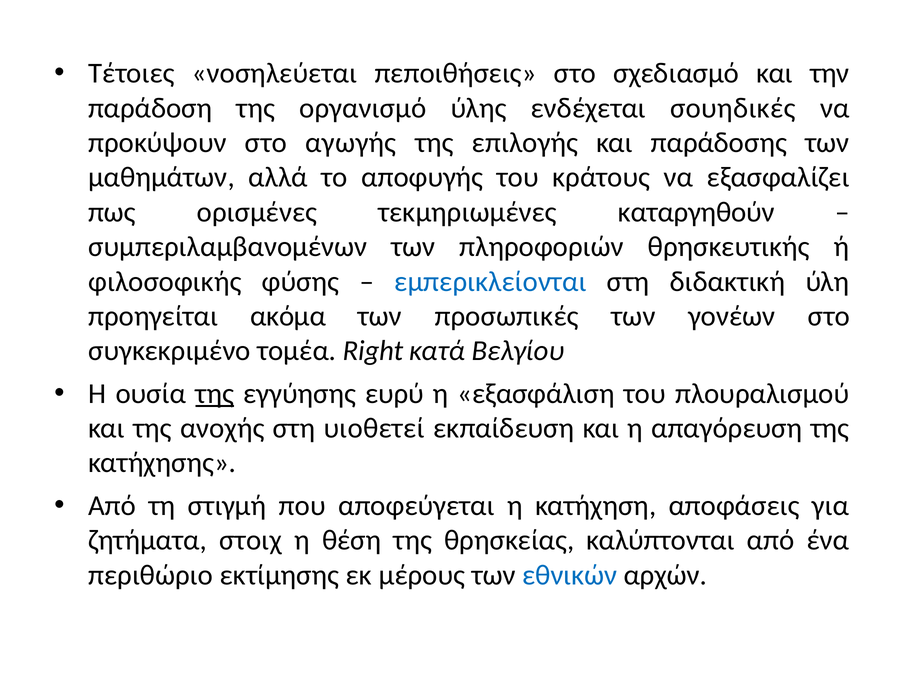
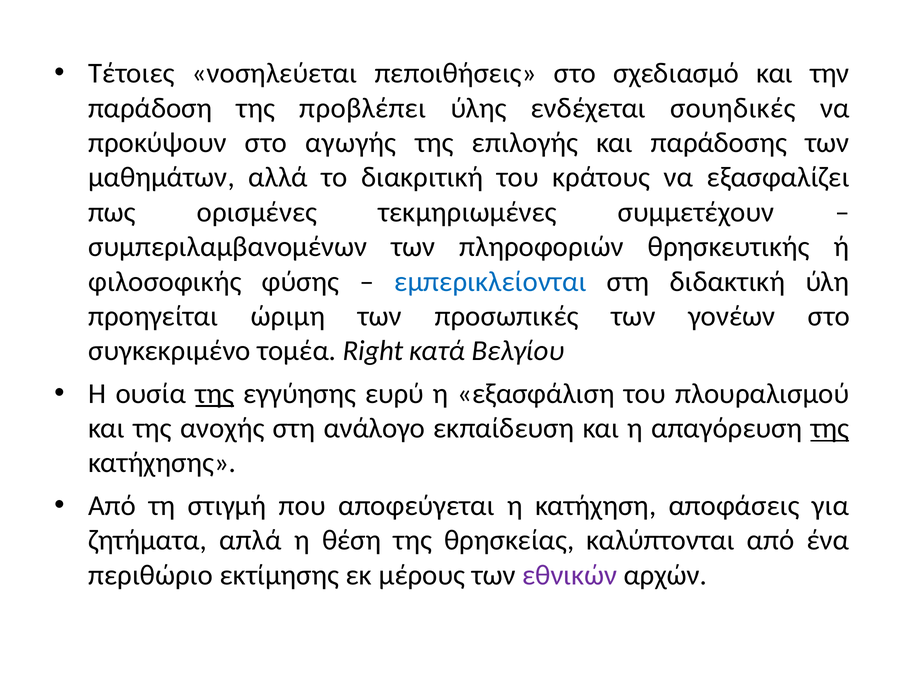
οργανισμό: οργανισμό -> προβλέπει (363, 108)
αποφυγής: αποφυγής -> διακριτική (422, 177)
καταργηθούν: καταργηθούν -> συμμετέχουν (696, 212)
ακόμα: ακόμα -> ώριμη (288, 316)
υιοθετεί: υιοθετεί -> ανάλογο (374, 428)
της underline: none -> present (830, 428)
στοιχ: στοιχ -> απλά (250, 540)
εθνικών colour: blue -> purple (570, 575)
